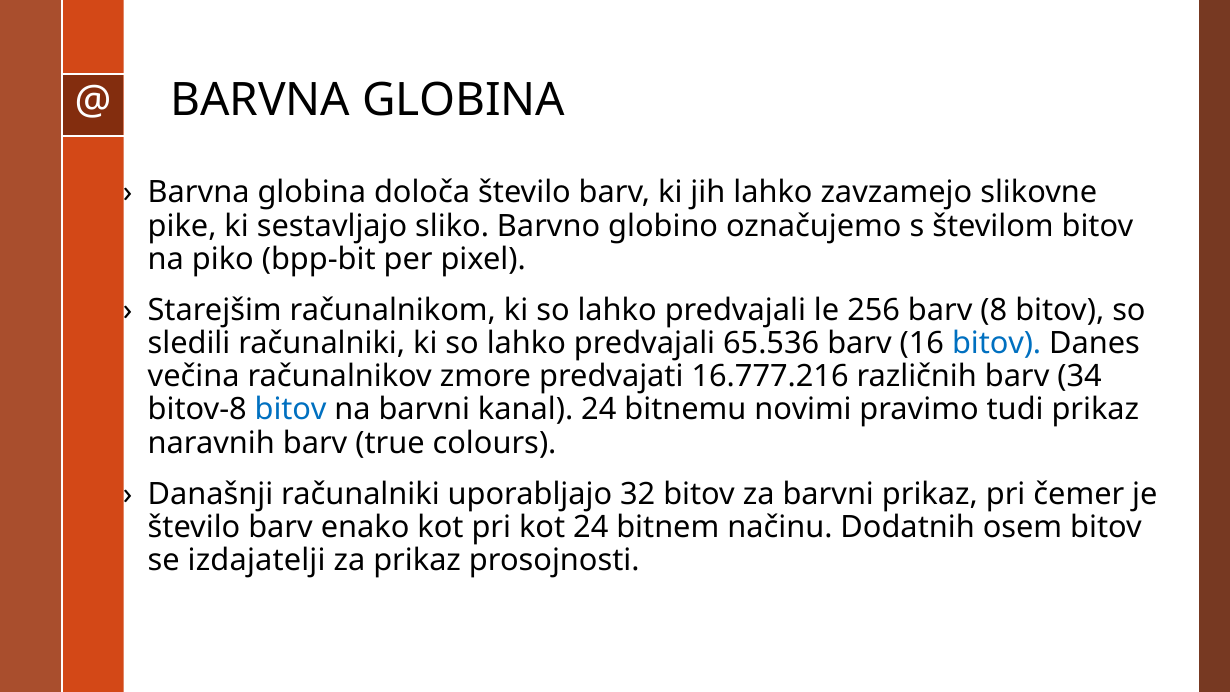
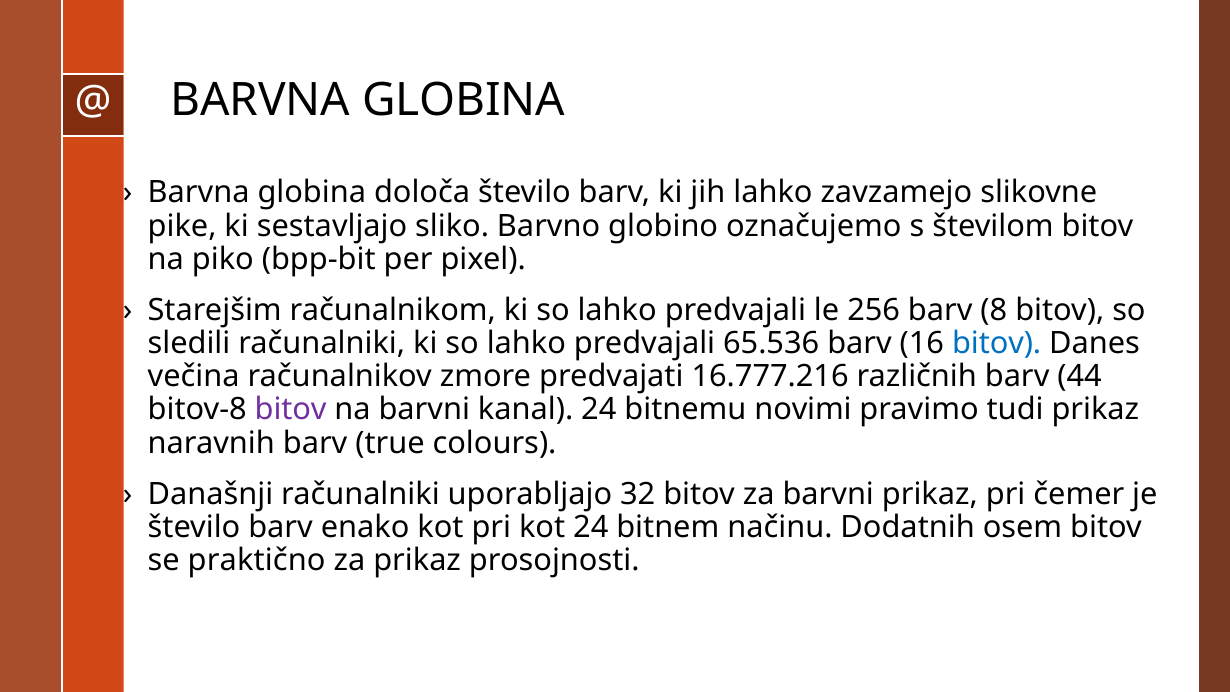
34: 34 -> 44 (1080, 377)
bitov colour: blue -> purple (291, 410)
izdajatelji: izdajatelji -> praktično (257, 561)
